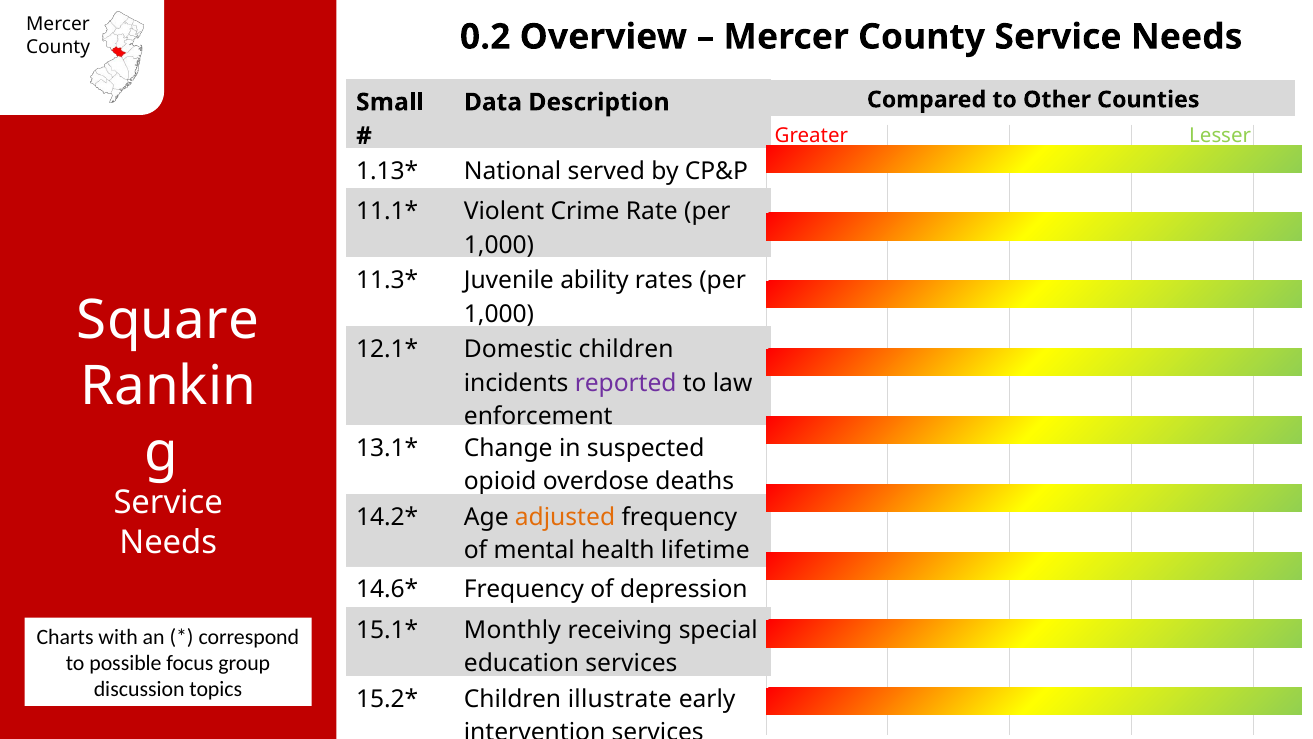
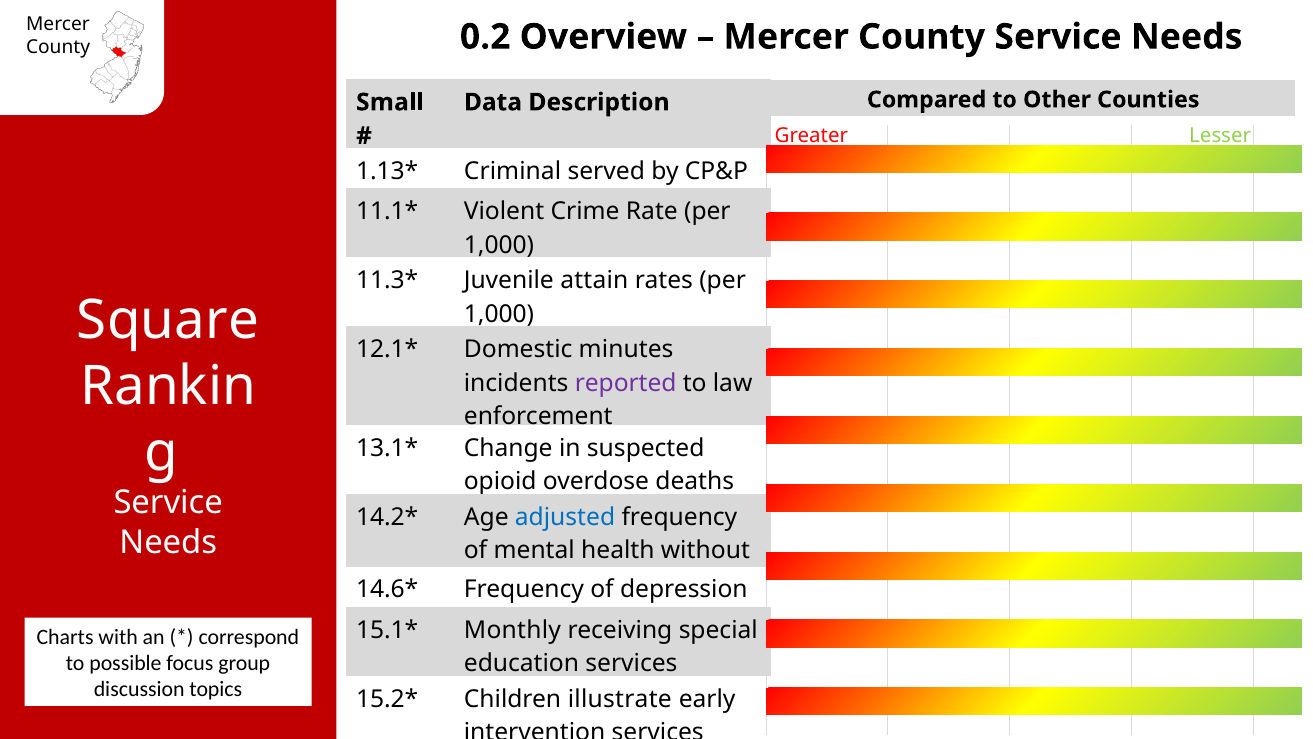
National: National -> Criminal (513, 171)
ability: ability -> attain (594, 280)
Domestic children: children -> minutes (626, 349)
adjusted colour: orange -> blue (565, 517)
lifetime: lifetime -> without (705, 550)
